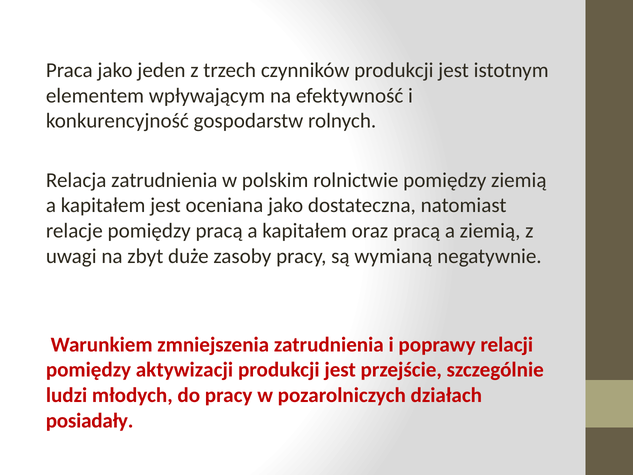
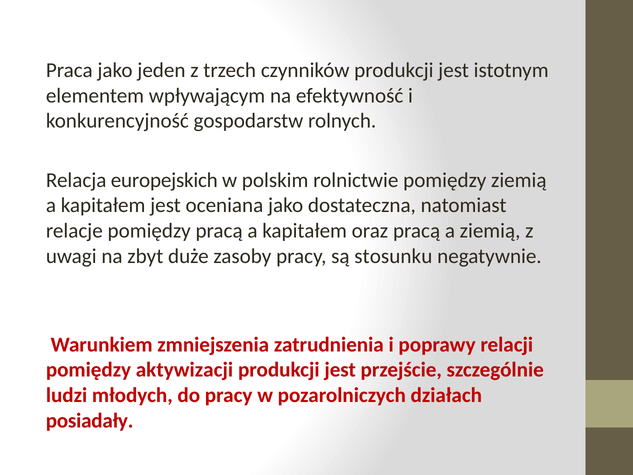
Relacja zatrudnienia: zatrudnienia -> europejskich (164, 180)
wymianą: wymianą -> stosunku (393, 256)
